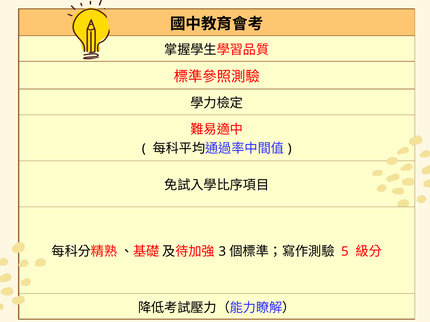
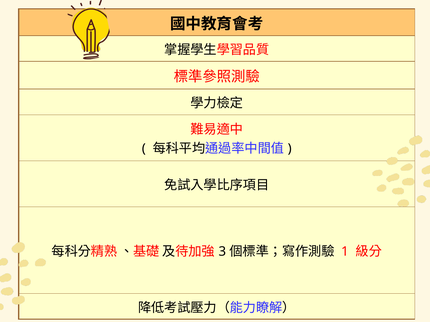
5: 5 -> 1 (345, 252)
